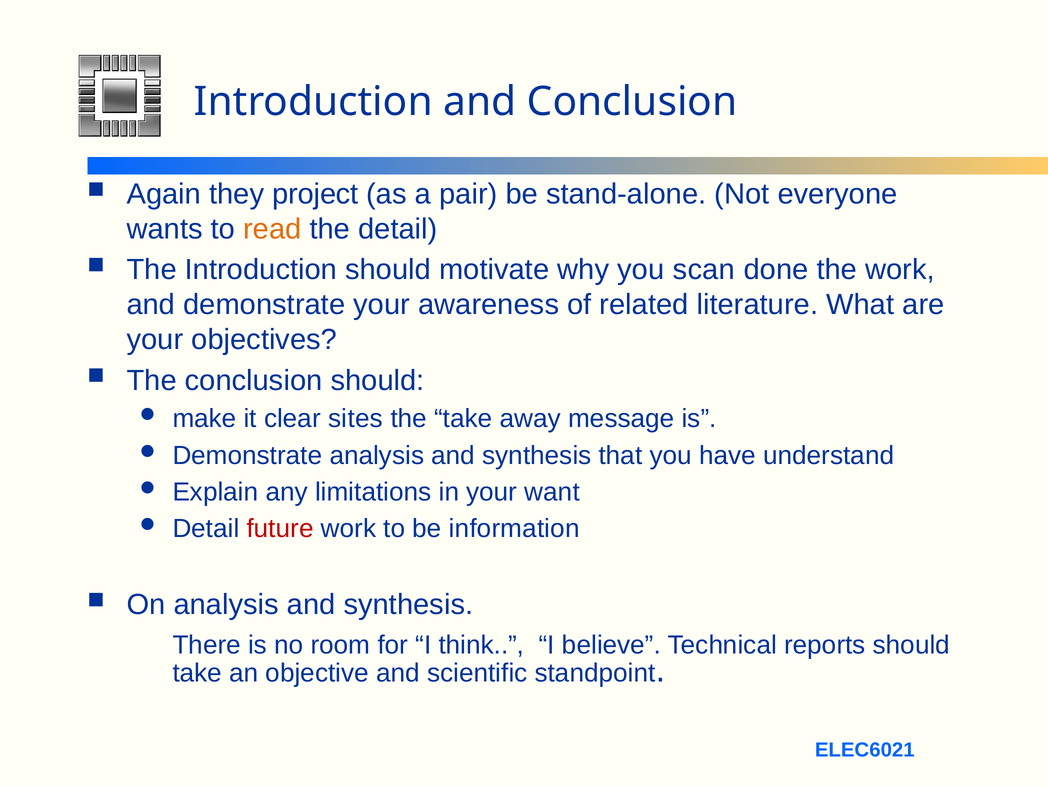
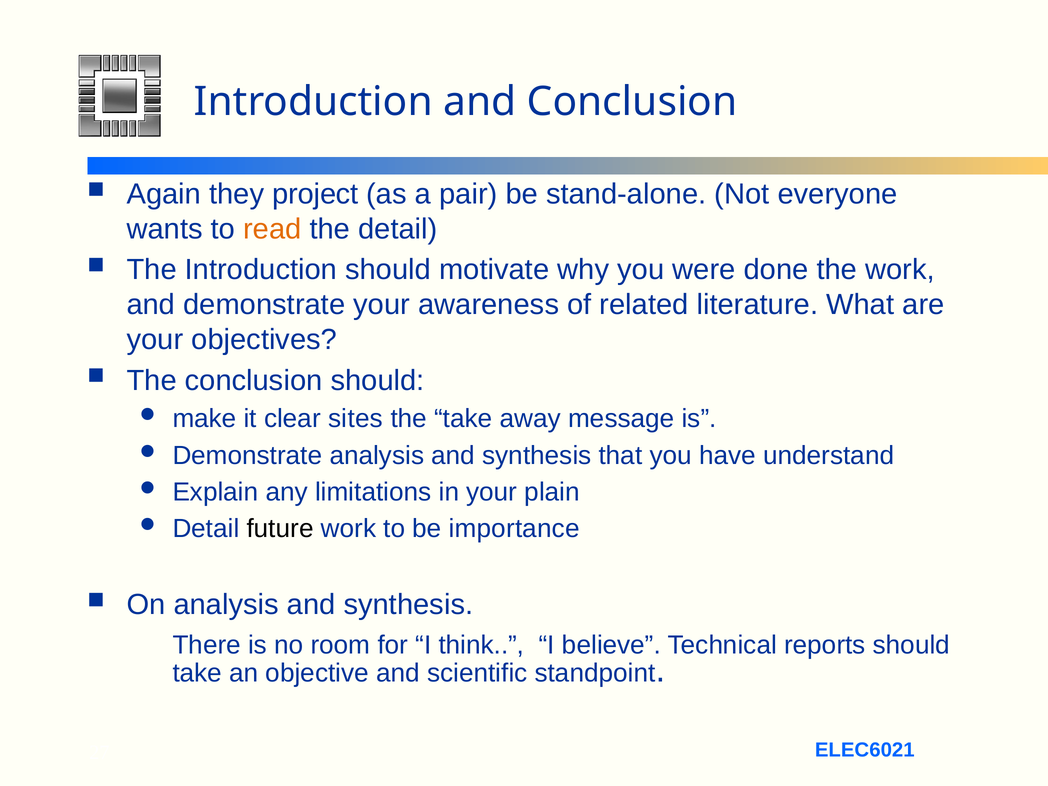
scan: scan -> were (704, 270)
want: want -> plain (552, 492)
future colour: red -> black (280, 529)
information: information -> importance (514, 529)
